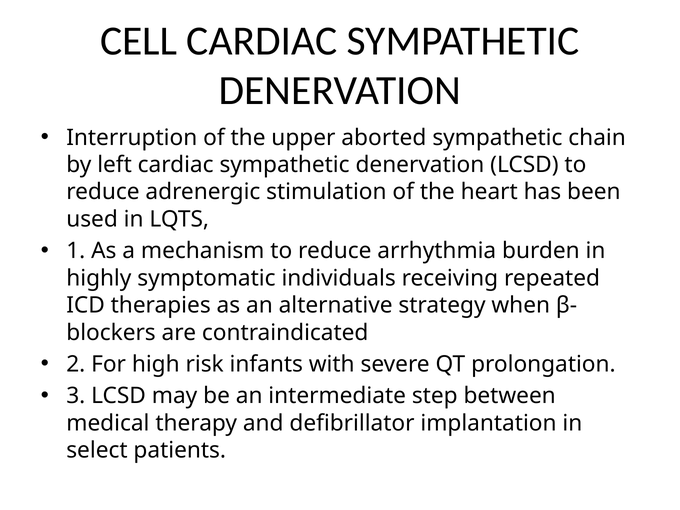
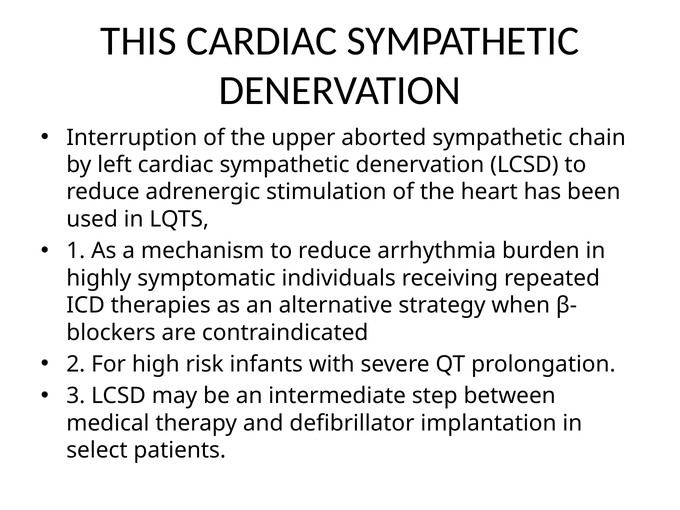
CELL: CELL -> THIS (138, 41)
